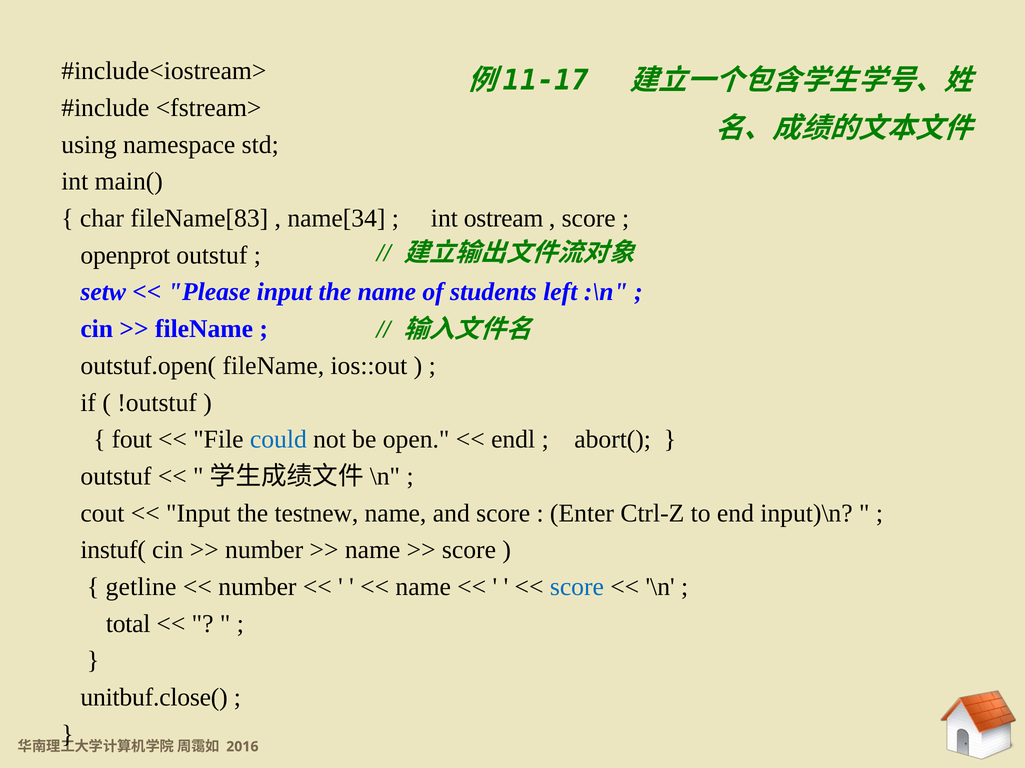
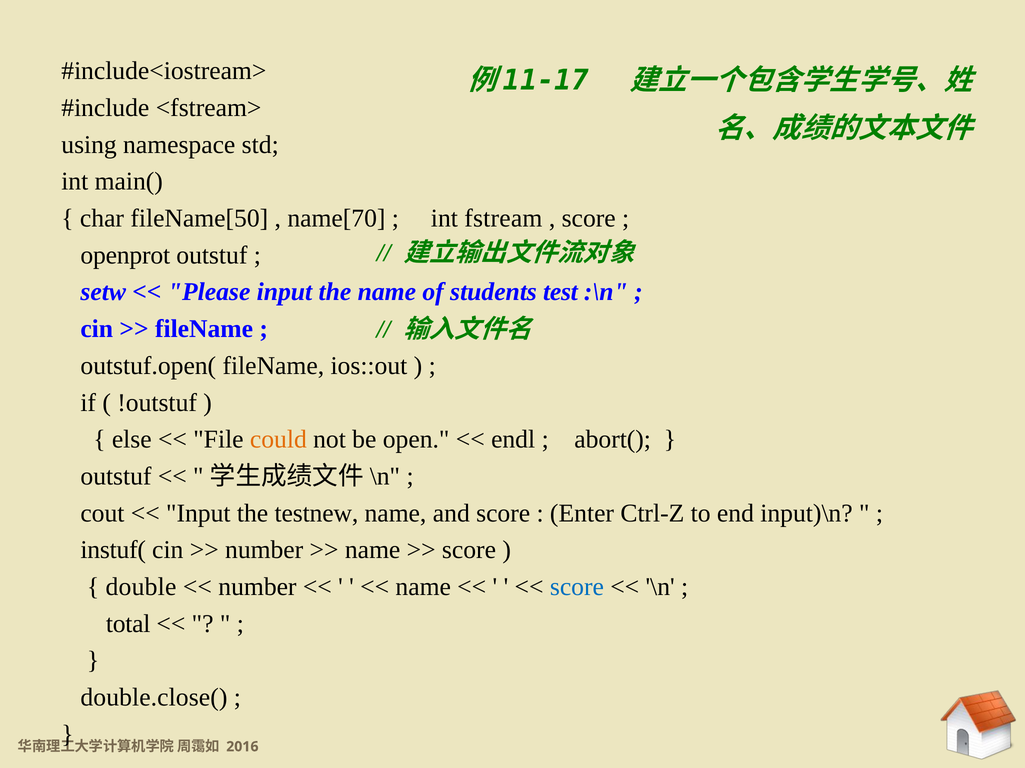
fileName[83: fileName[83 -> fileName[50 (199, 219)
name[34: name[34 -> name[70 (336, 219)
ostream: ostream -> fstream (503, 219)
left: left -> test (560, 292)
fout: fout -> else (132, 440)
could colour: blue -> orange (278, 440)
getline: getline -> double (141, 587)
unitbuf.close(: unitbuf.close( -> double.close( (154, 698)
